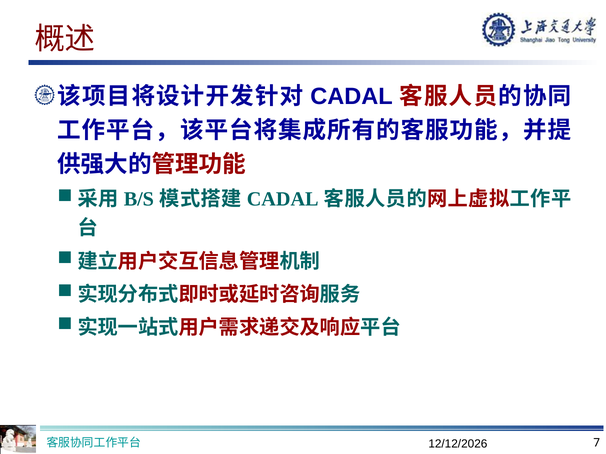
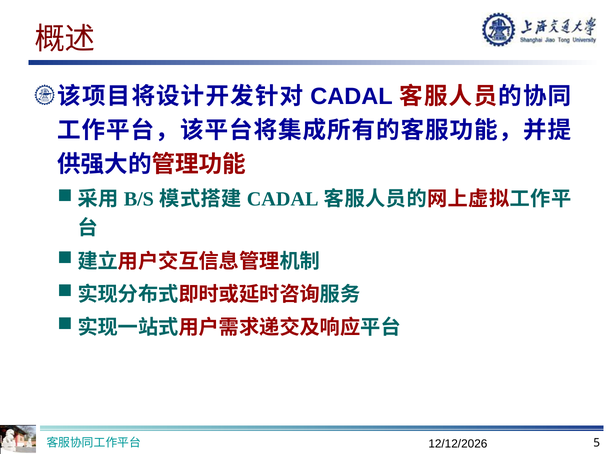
7: 7 -> 5 (597, 444)
